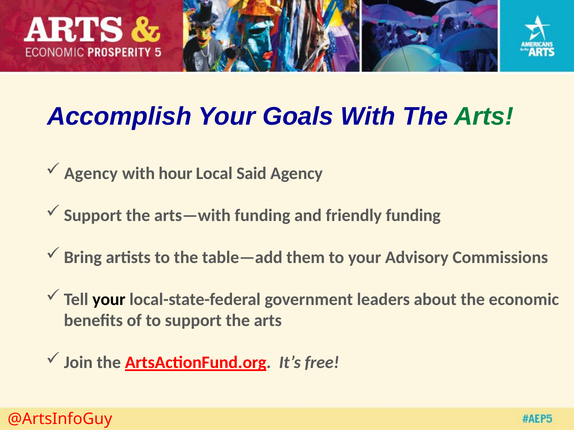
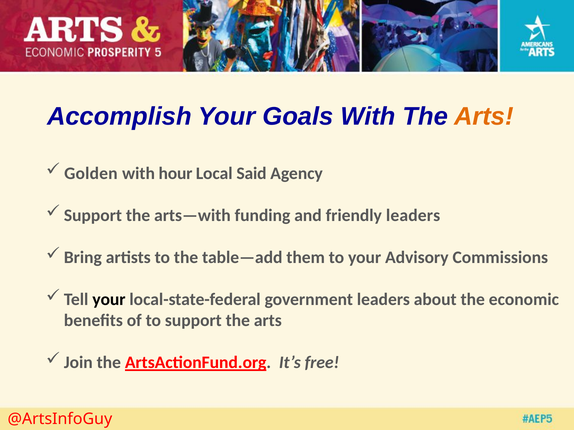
Arts colour: green -> orange (484, 117)
Agency: Agency -> Golden (91, 174)
friendly funding: funding -> leaders (413, 216)
